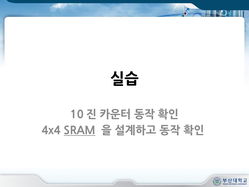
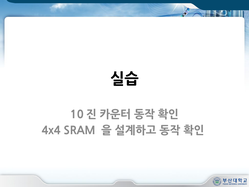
SRAM underline: present -> none (80, 131)
